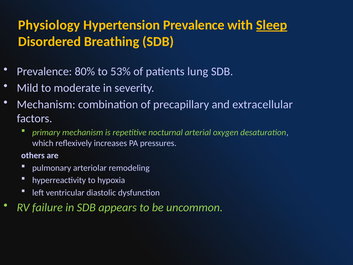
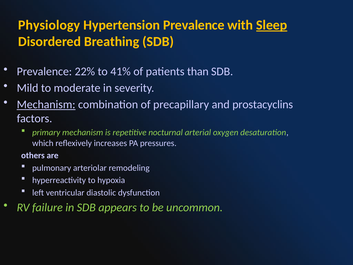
80%: 80% -> 22% (85, 71)
53%: 53% -> 41% (121, 71)
lung: lung -> than (198, 71)
Mechanism underline: none -> present (46, 104)
extracellular: extracellular -> prostacyclins (263, 104)
